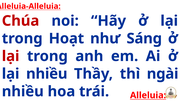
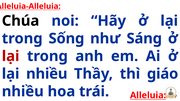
Chúa colour: red -> black (21, 21)
Hoạt: Hoạt -> Sống (66, 39)
ngài: ngài -> giáo (163, 74)
